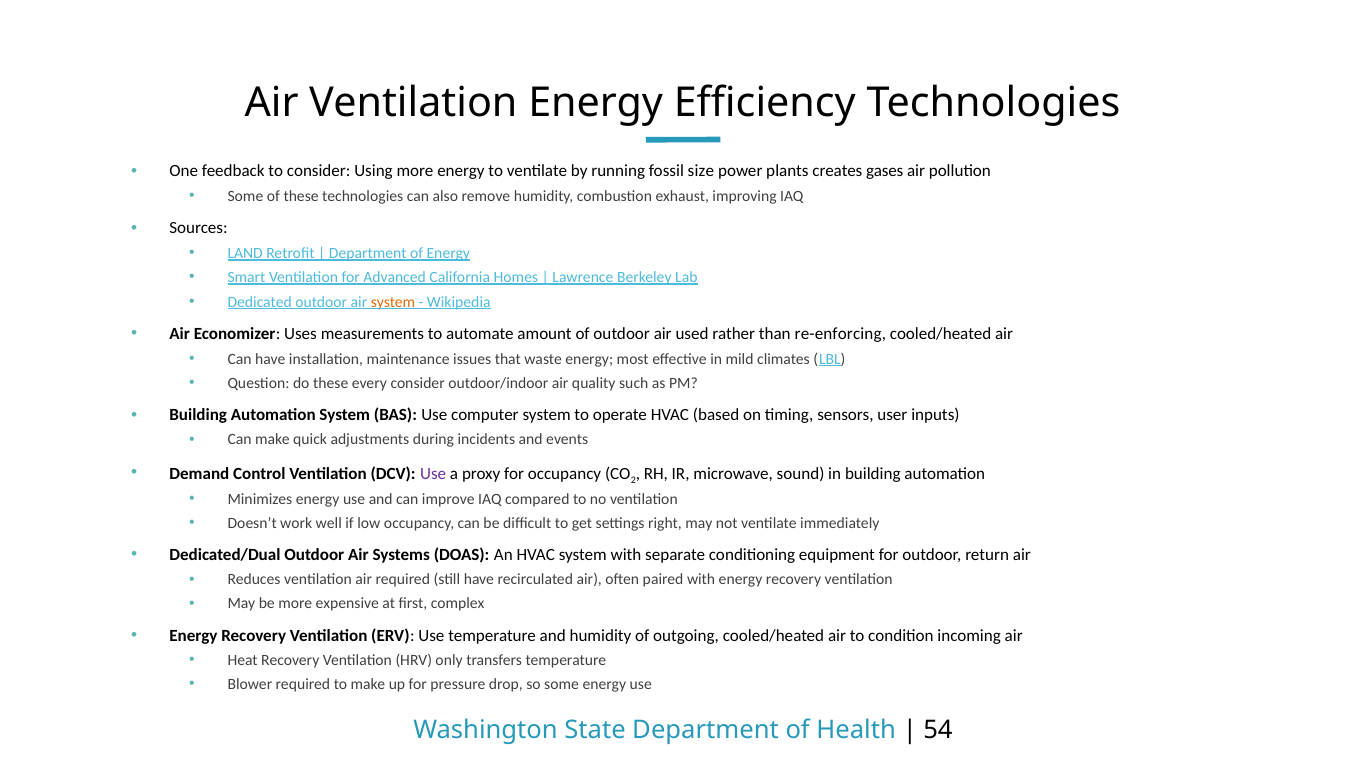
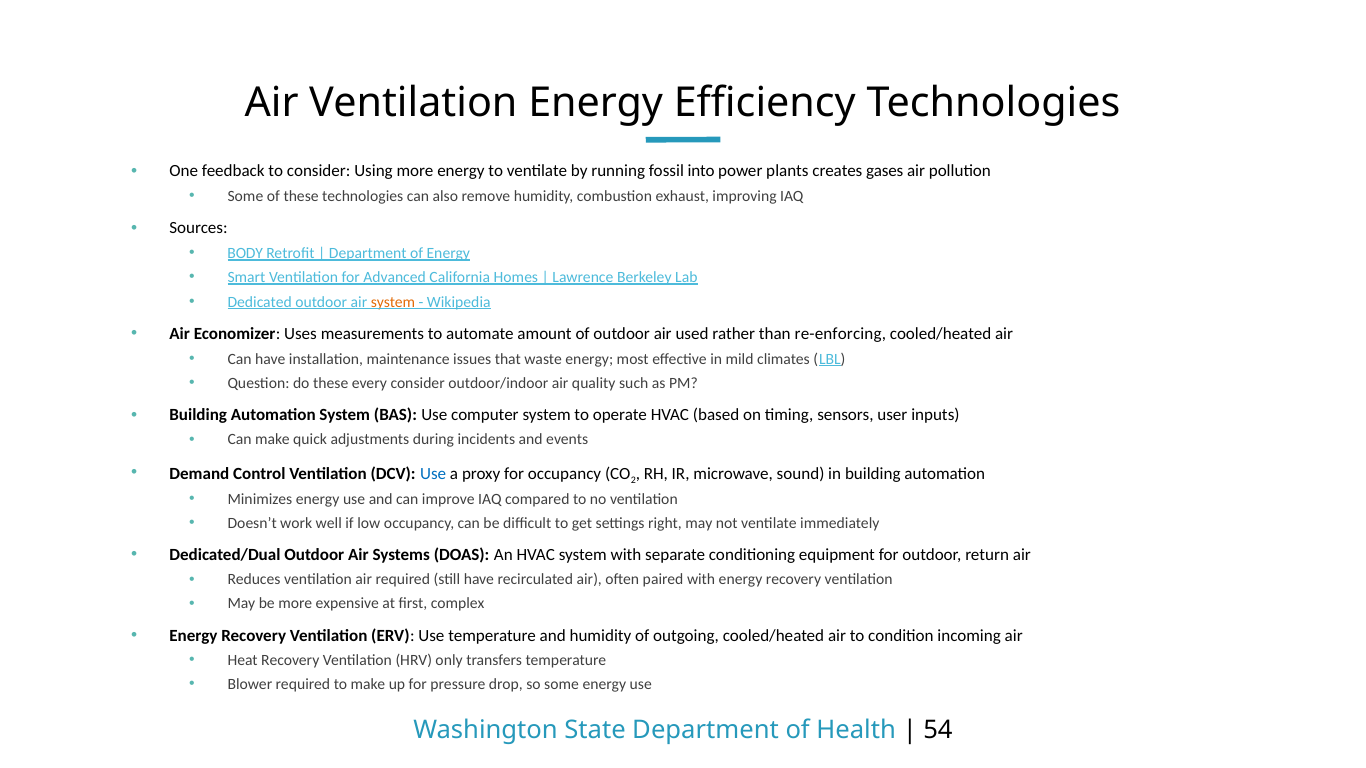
size: size -> into (701, 171)
LAND: LAND -> BODY (245, 253)
Use colour: purple -> blue (433, 474)
